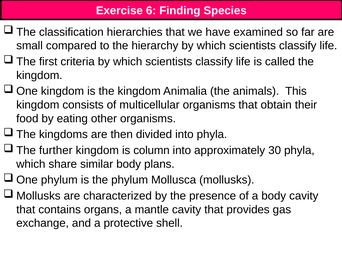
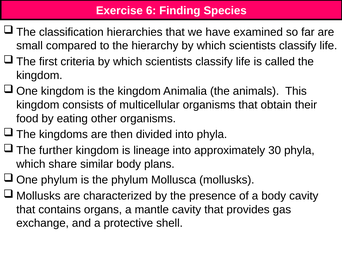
column: column -> lineage (152, 151)
